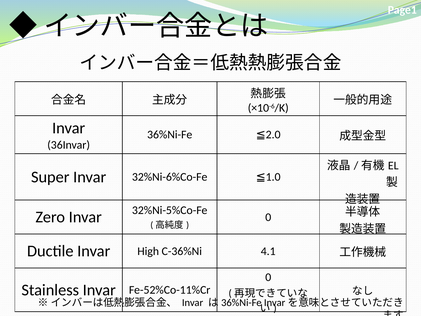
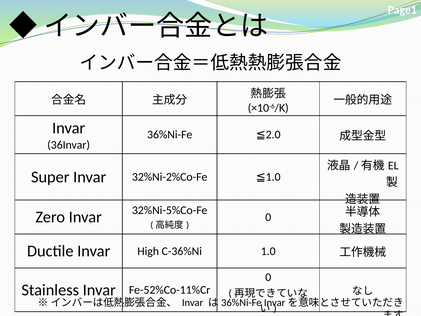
32%Ni-6%Co-Fe: 32%Ni-6%Co-Fe -> 32%Ni-2%Co-Fe (170, 177)
4.1: 4.1 -> 1.0 (268, 251)
